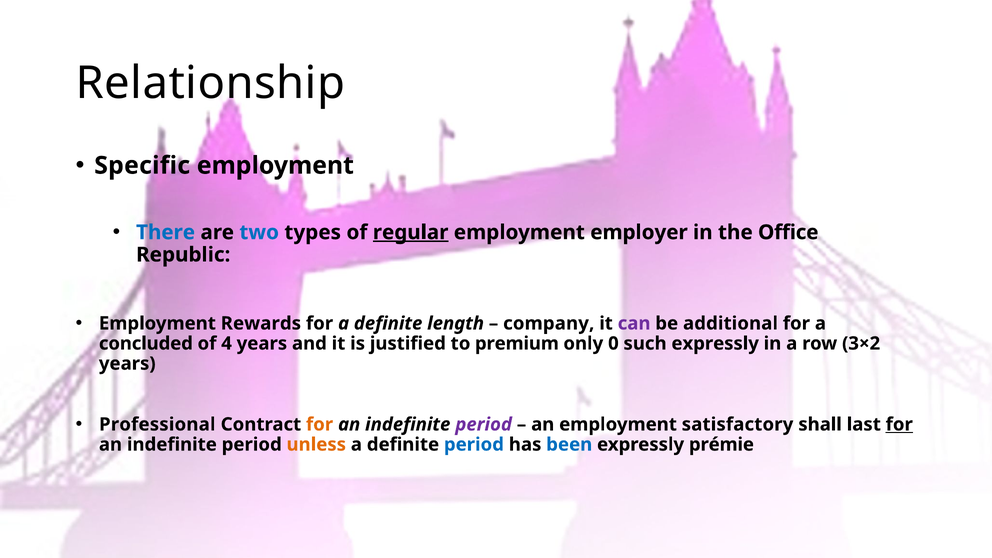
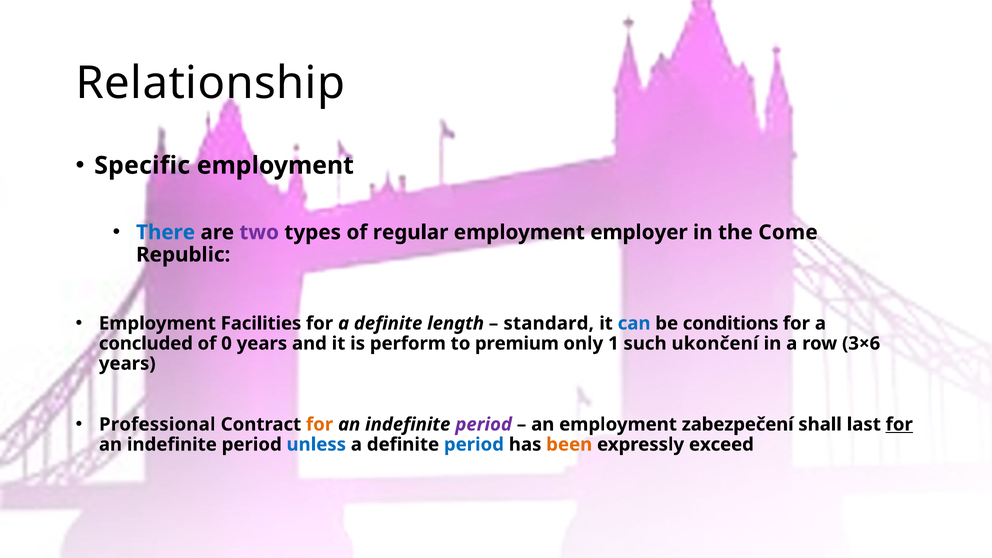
two colour: blue -> purple (259, 232)
regular underline: present -> none (411, 232)
Office: Office -> Come (788, 232)
Rewards: Rewards -> Facilities (261, 323)
company: company -> standard (549, 323)
can colour: purple -> blue (634, 323)
additional: additional -> conditions (731, 323)
4: 4 -> 0 (227, 343)
justified: justified -> perform (408, 343)
0: 0 -> 1 (613, 343)
such expressly: expressly -> ukončení (715, 343)
3×2: 3×2 -> 3×6 (861, 343)
satisfactory: satisfactory -> zabezpečení (738, 424)
unless colour: orange -> blue (316, 445)
been colour: blue -> orange (569, 445)
prémie: prémie -> exceed (721, 445)
